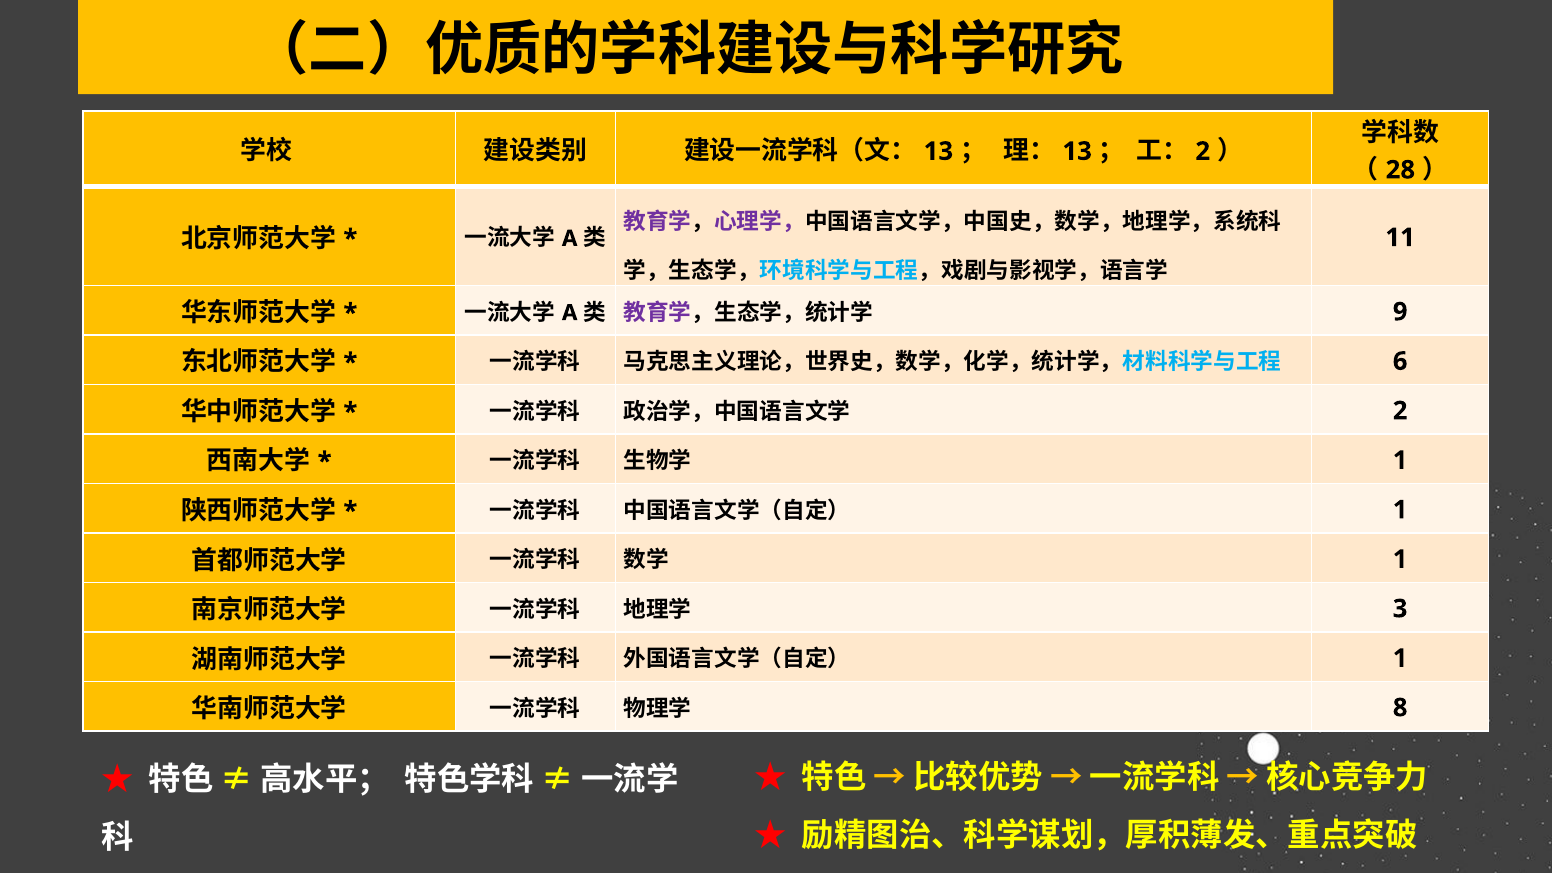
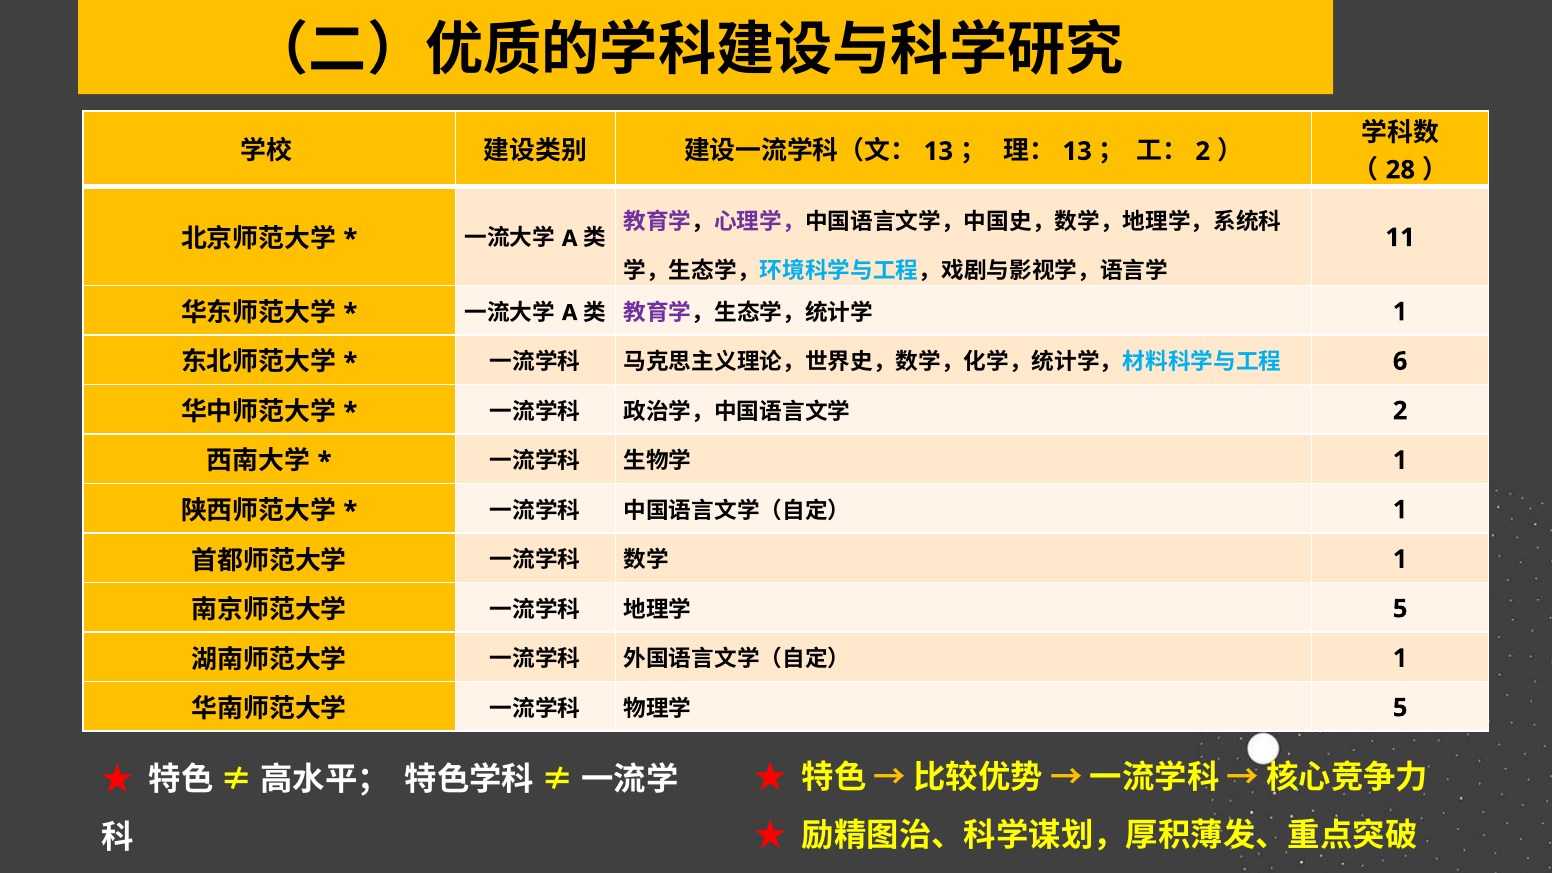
9: 9 -> 1 (1400, 312)
3: 3 -> 5 (1400, 609)
8: 8 -> 5 (1400, 708)
